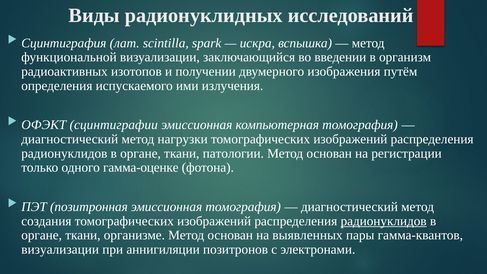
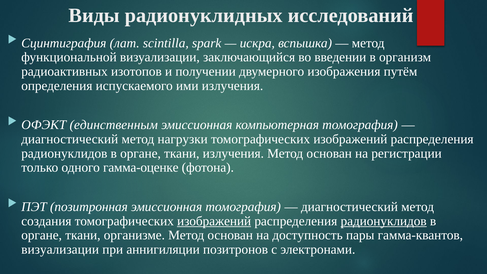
сцинтиграфии: сцинтиграфии -> единственным (114, 125)
ткани патологии: патологии -> излучения (233, 153)
изображений underline: none -> present (214, 221)
выявленных: выявленных -> доступность (308, 235)
